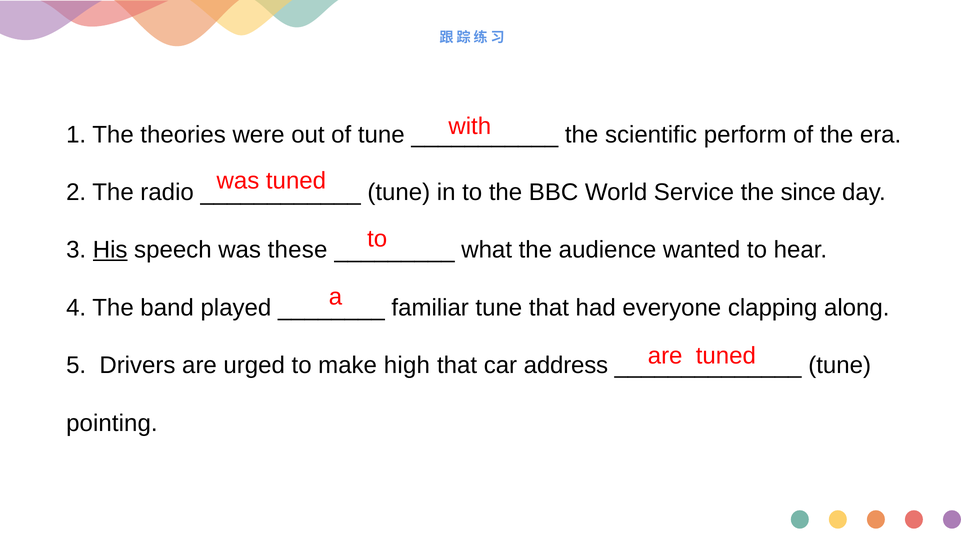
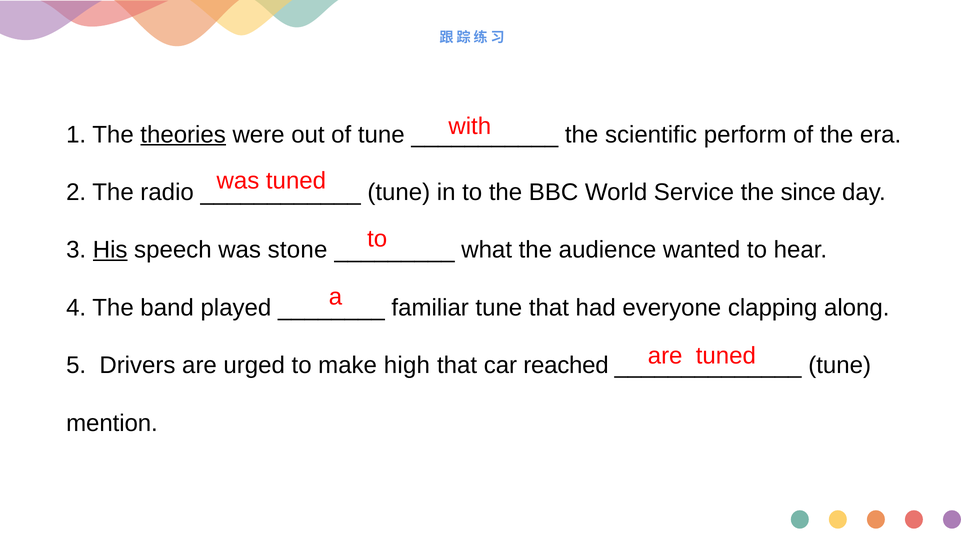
theories underline: none -> present (183, 134)
these: these -> stone (298, 250)
address: address -> reached (566, 365)
pointing: pointing -> mention (112, 423)
